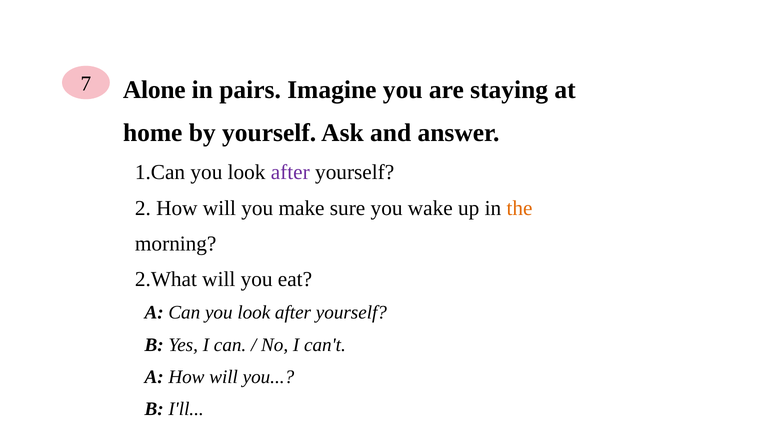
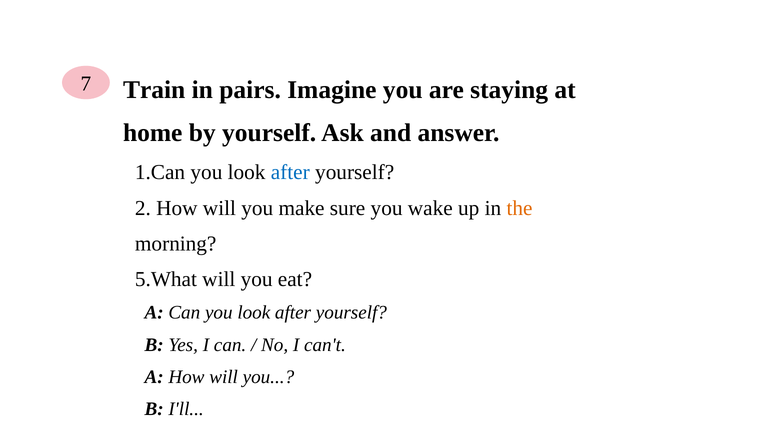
Alone: Alone -> Train (154, 90)
after colour: purple -> blue (290, 173)
2.What: 2.What -> 5.What (166, 280)
